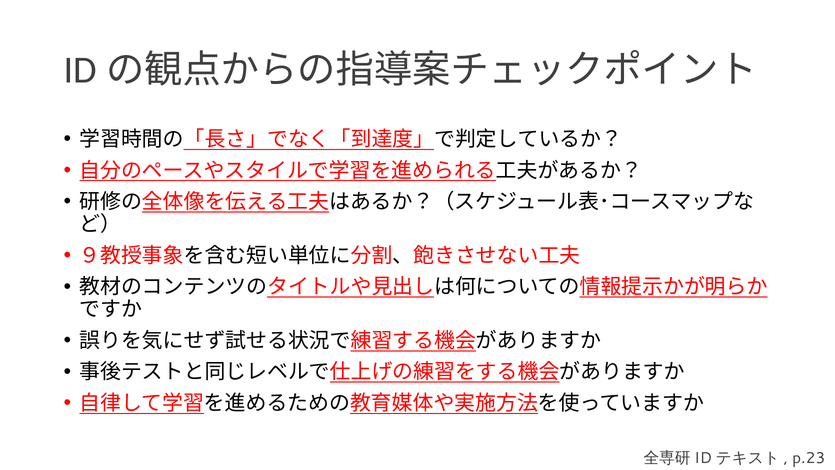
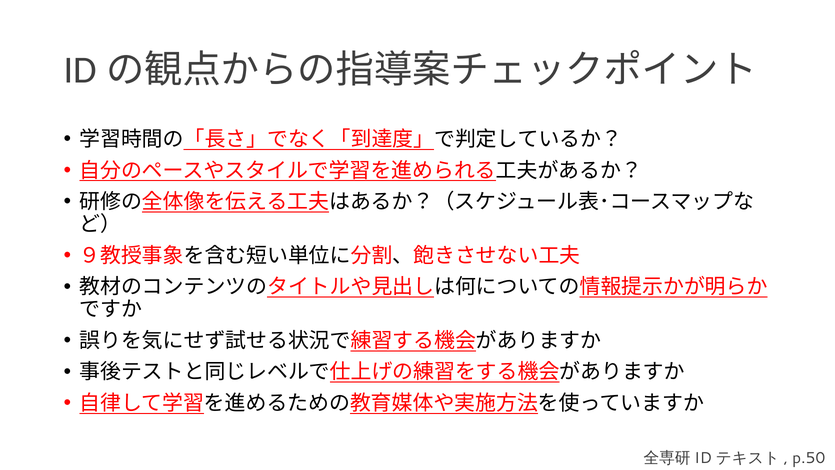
p.23: p.23 -> p.50 (809, 458)
